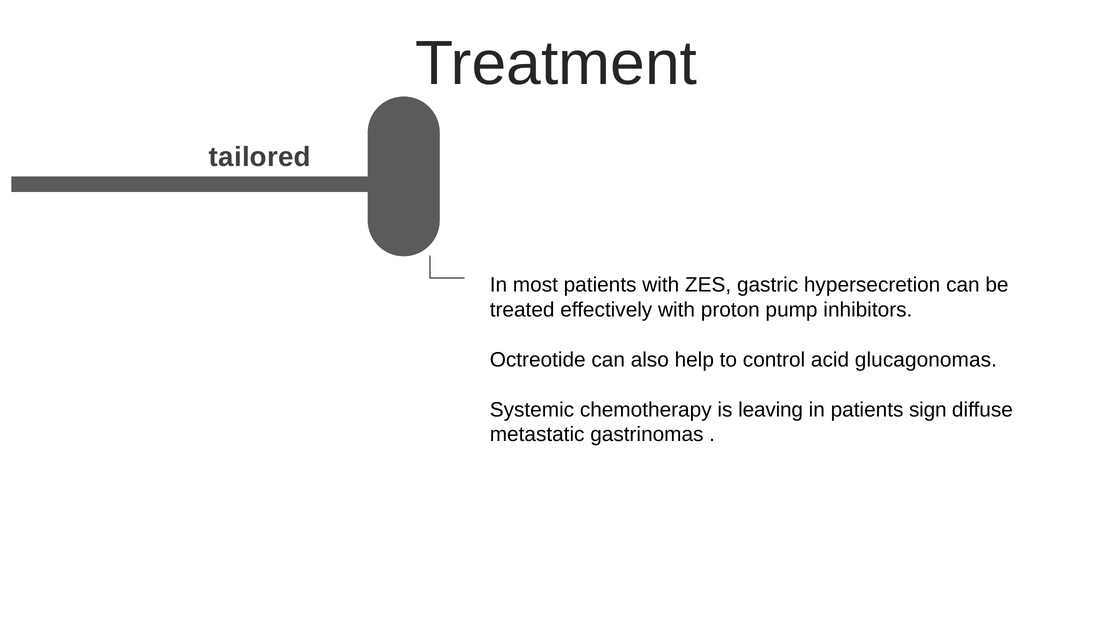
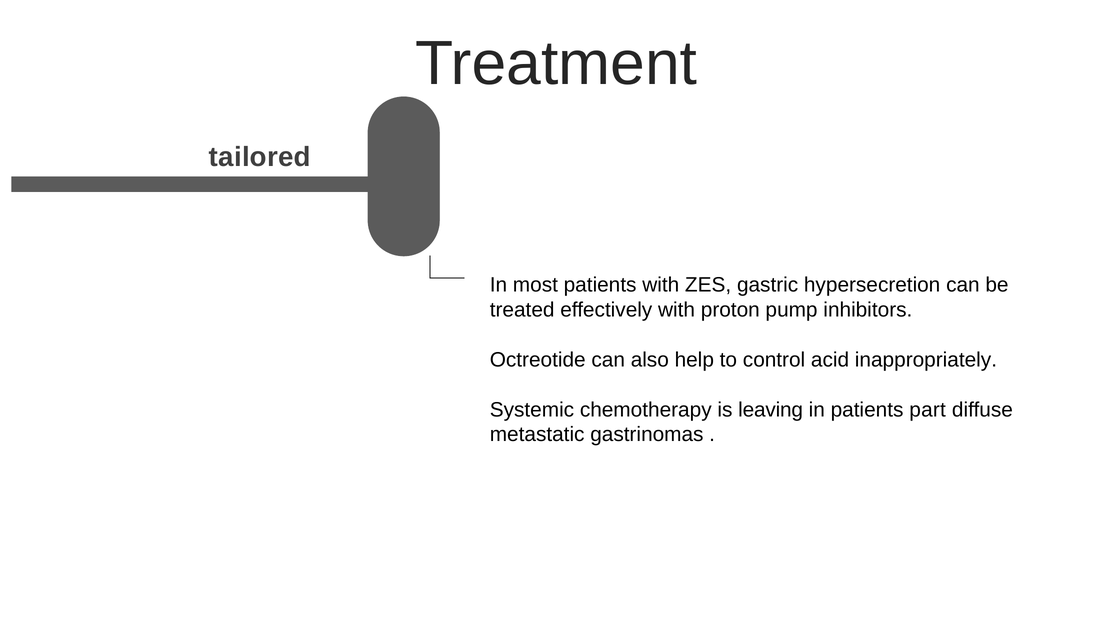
glucagonomas: glucagonomas -> inappropriately (926, 360)
sign: sign -> part (928, 410)
